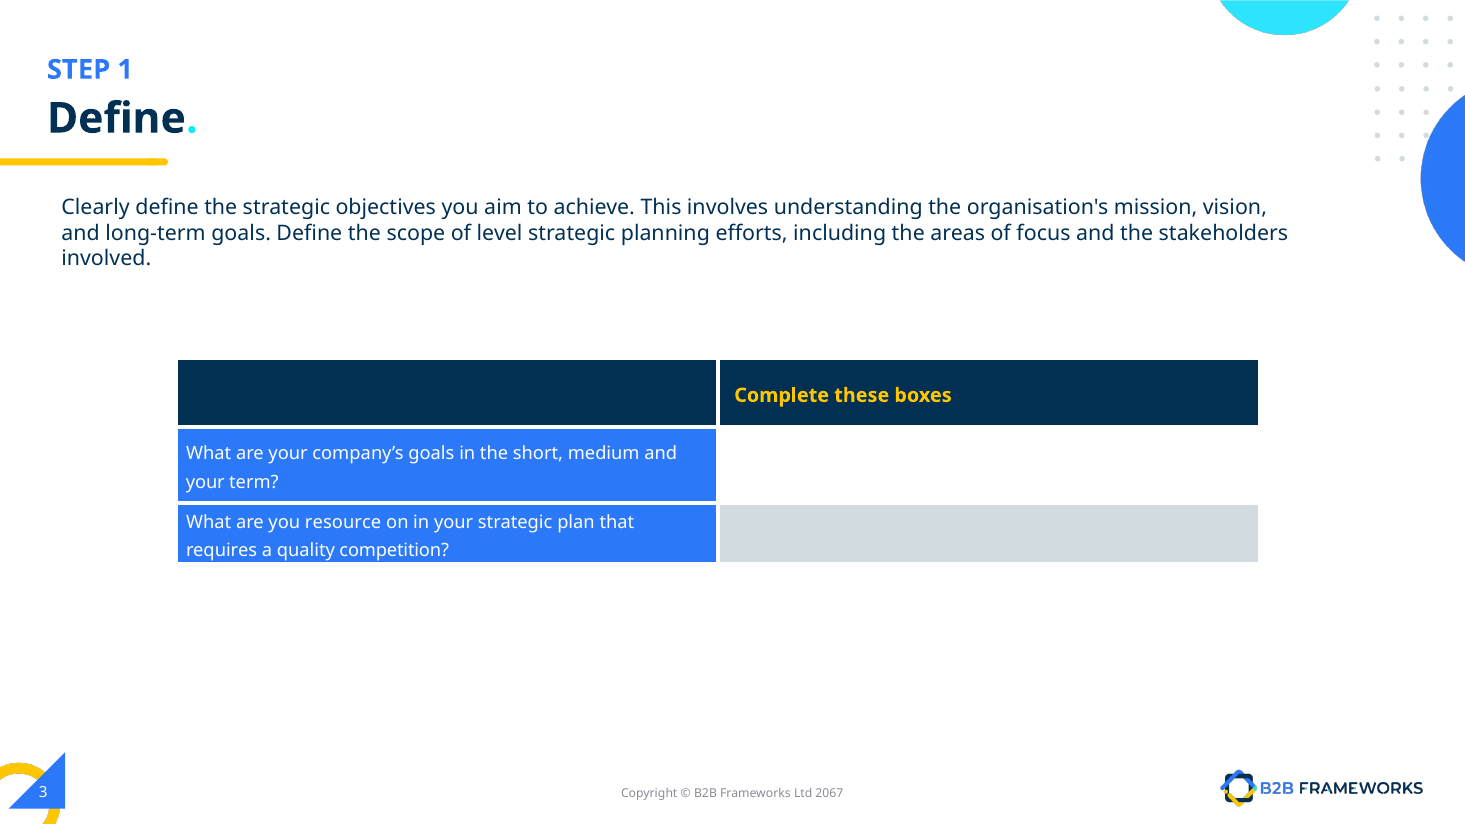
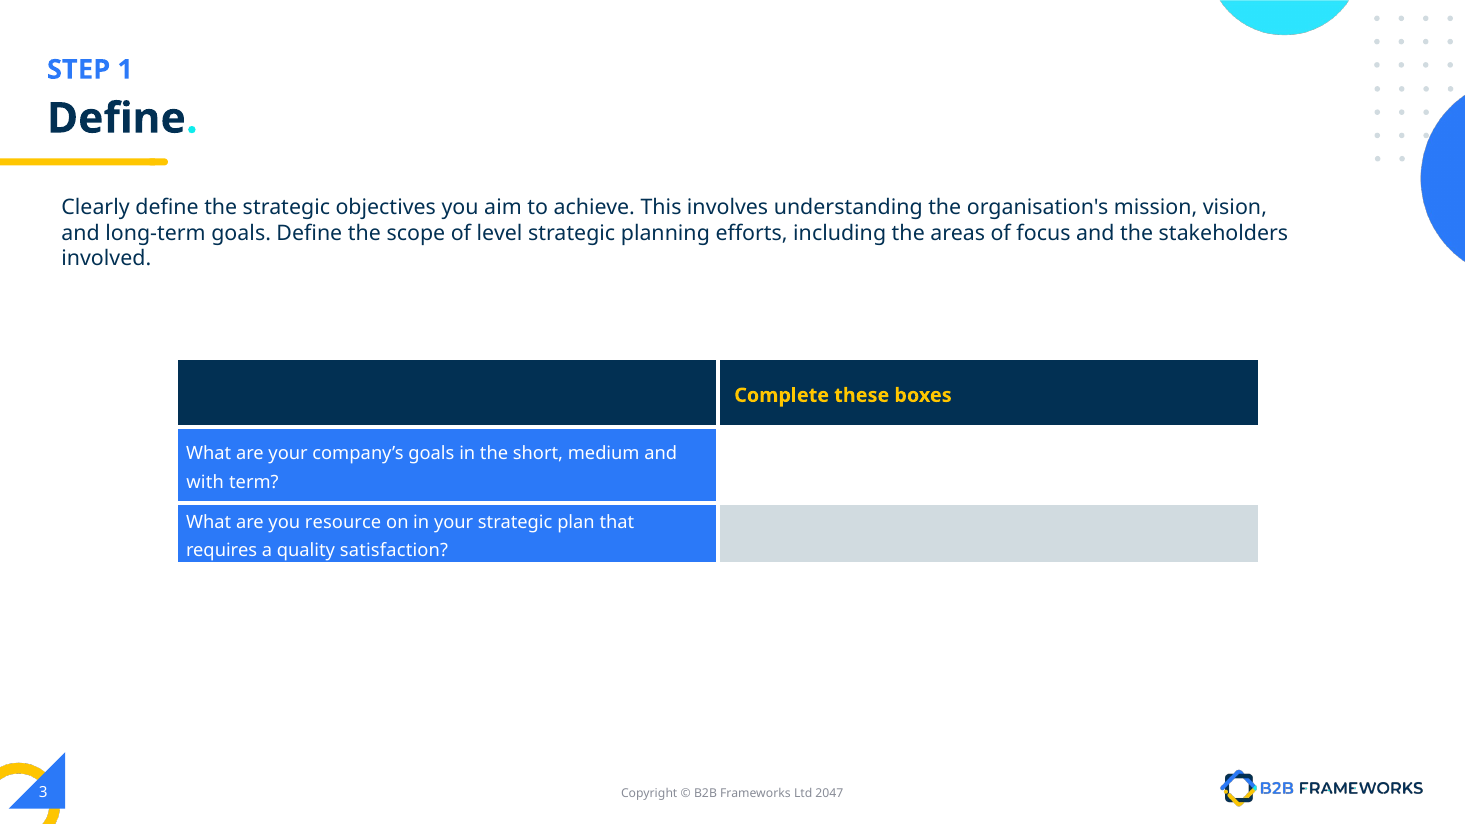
your: your -> with (205, 482)
competition: competition -> satisfaction (394, 551)
2067: 2067 -> 2047 (829, 794)
